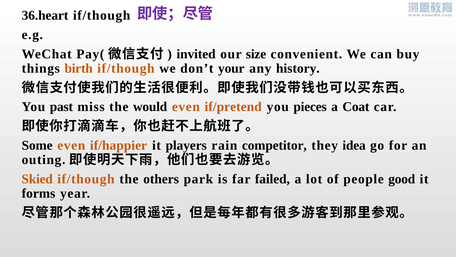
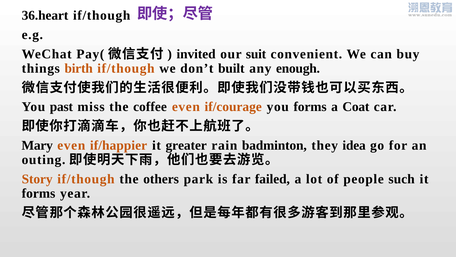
size: size -> suit (256, 54)
your: your -> built (231, 68)
history: history -> enough (298, 68)
would: would -> coffee (150, 107)
if/pretend: if/pretend -> if/courage (233, 107)
you pieces: pieces -> forms (310, 107)
Some: Some -> Mary (37, 145)
players: players -> greater (186, 145)
competitor: competitor -> badminton (274, 145)
Skied: Skied -> Story (37, 179)
good: good -> such (402, 179)
